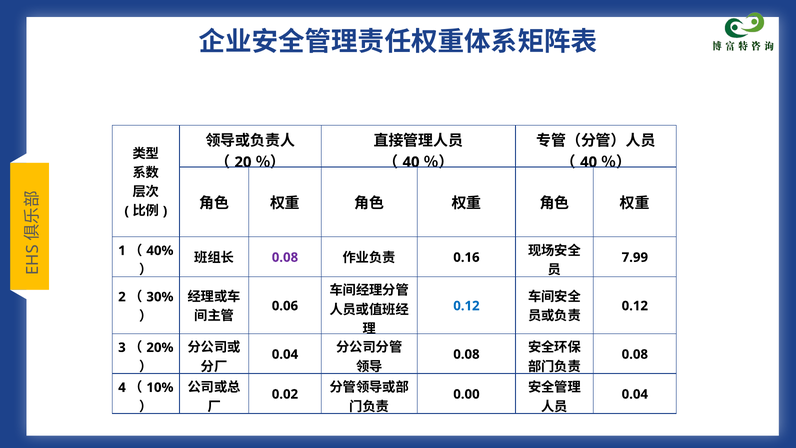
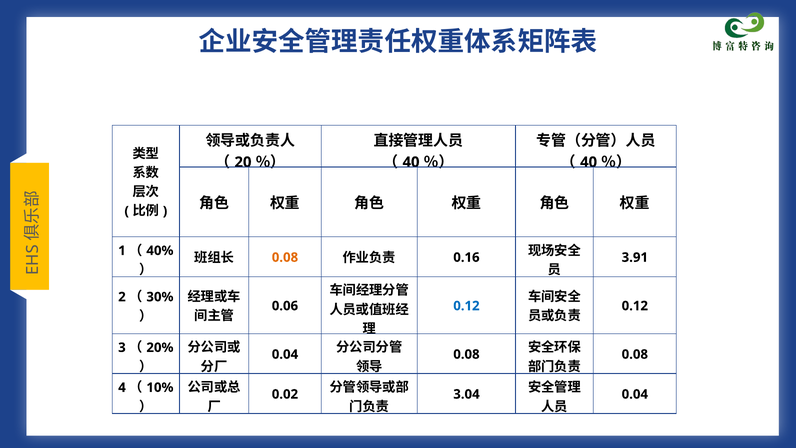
0.08 colour: purple -> orange (285, 257)
7.99: 7.99 -> 3.91 (635, 257)
0.00: 0.00 -> 3.04 (466, 394)
